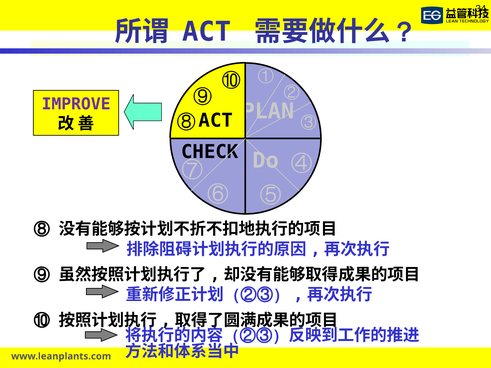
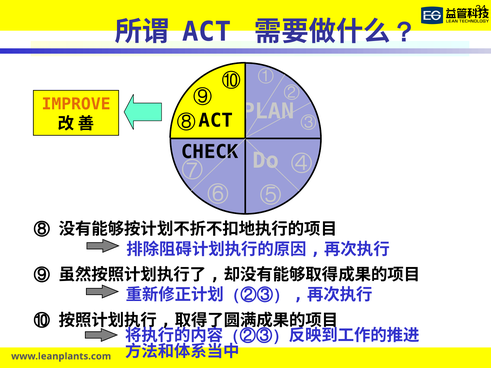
IMPROVE colour: purple -> orange (76, 104)
